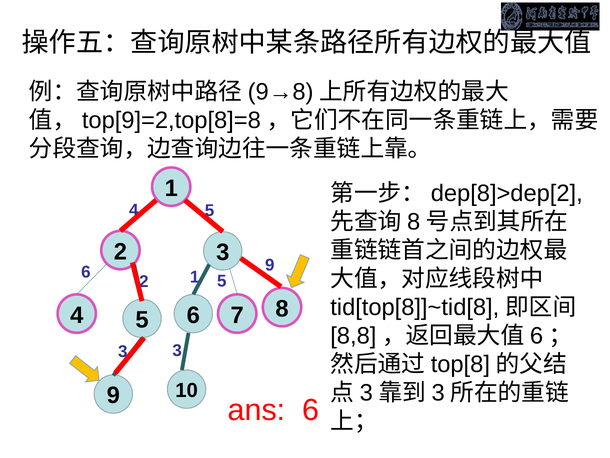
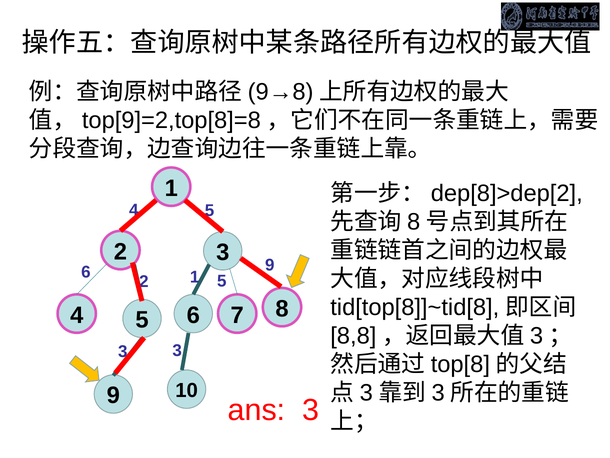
6: 6 -> 3 (537, 335)
ans 6: 6 -> 3 (311, 410)
